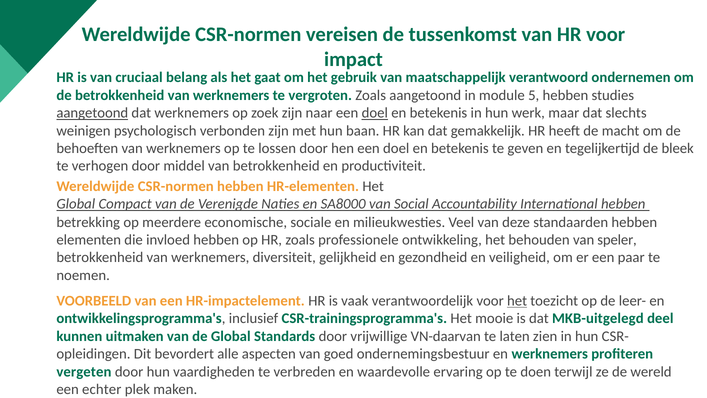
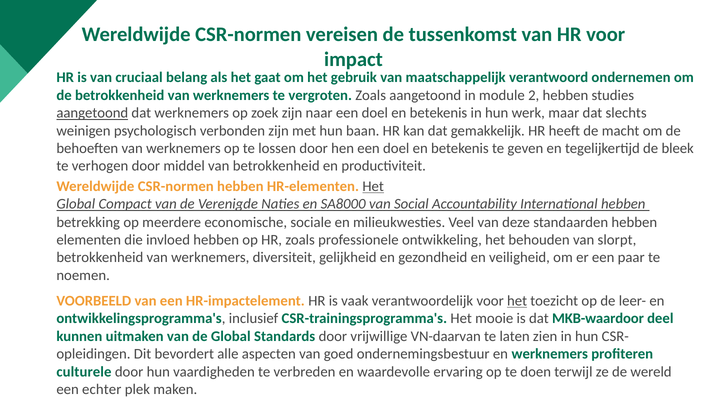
5: 5 -> 2 (534, 95)
doel underline: present -> none (375, 113)
Het underline: none -> present (373, 186)
speler: speler -> slorpt (617, 240)
MKB-uitgelegd: MKB-uitgelegd -> MKB-waardoor (598, 318)
vergeten: vergeten -> culturele (84, 371)
